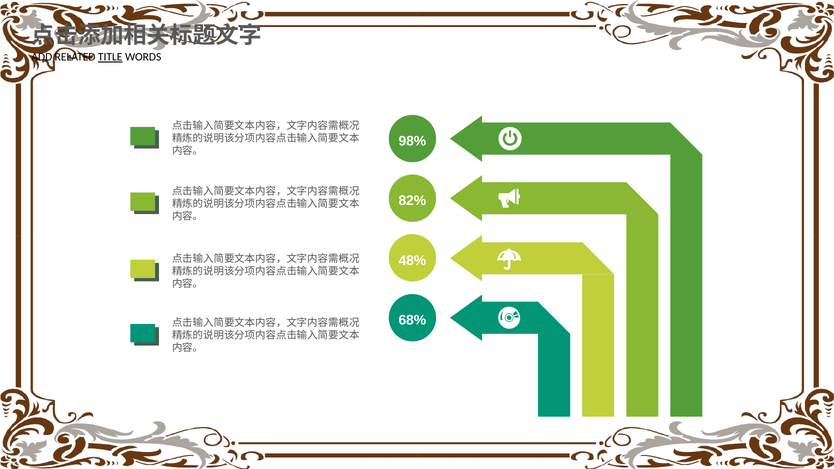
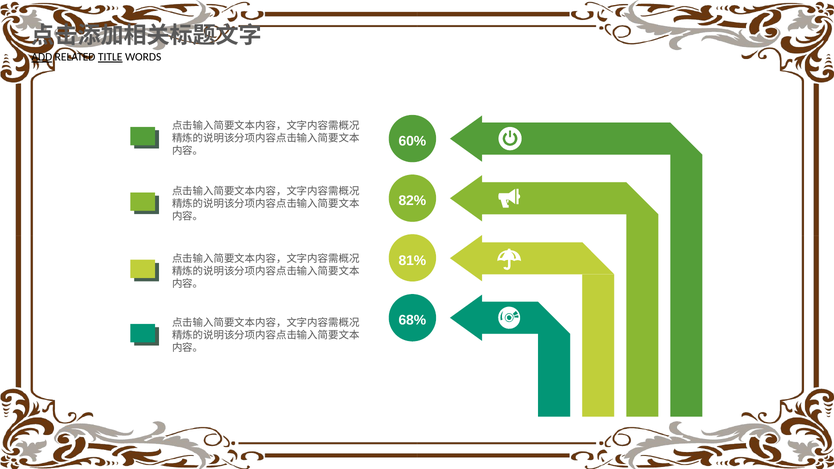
ADD underline: none -> present (42, 57)
98%: 98% -> 60% (412, 141)
48%: 48% -> 81% (412, 261)
